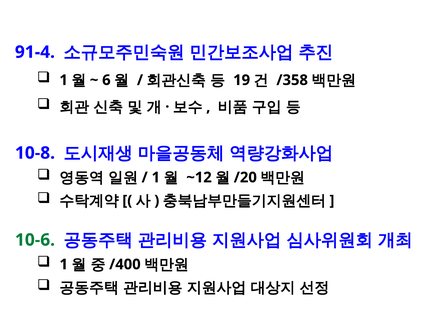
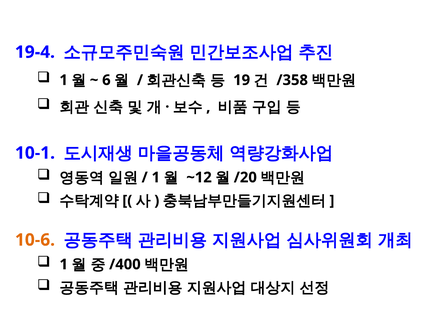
91-4: 91-4 -> 19-4 (35, 52)
10-8: 10-8 -> 10-1 (35, 153)
10-6 colour: green -> orange (35, 240)
